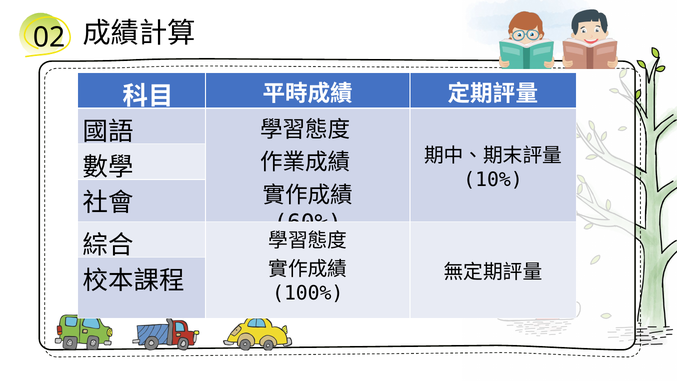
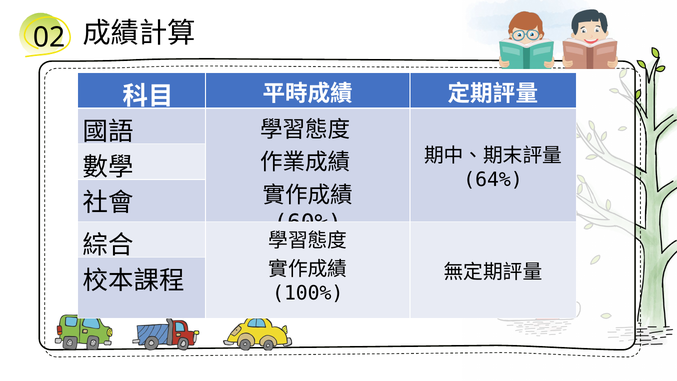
10%: 10% -> 64% (493, 180)
